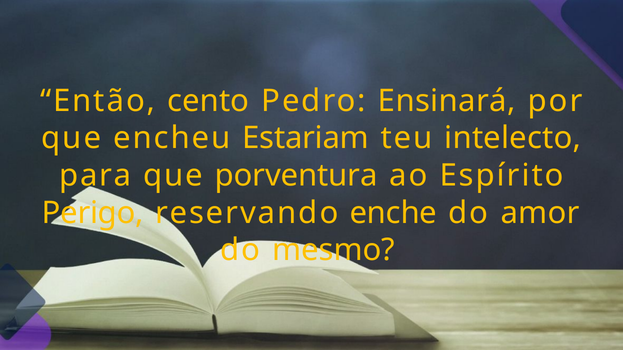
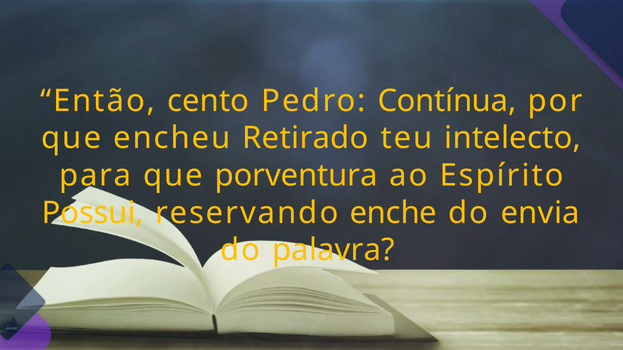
Ensinará: Ensinará -> Contínua (447, 101)
Estariam: Estariam -> Retirado (305, 138)
Perigo: Perigo -> Possui (93, 213)
amor: amor -> envia (540, 213)
mesmo: mesmo -> palavra (333, 250)
